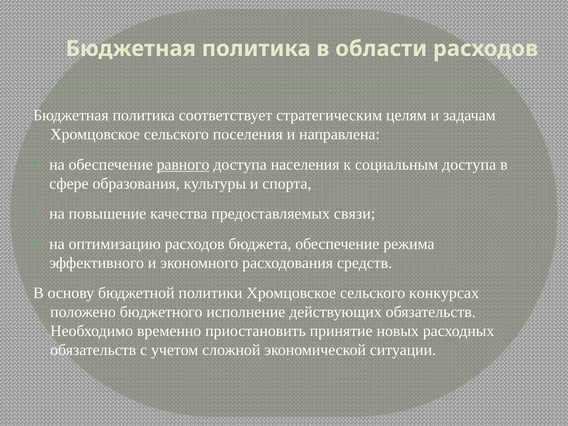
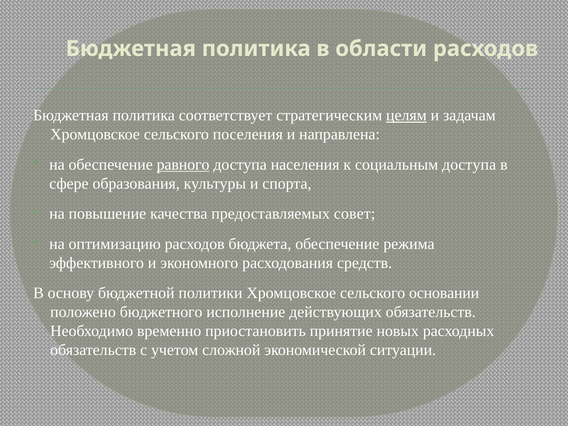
целям underline: none -> present (406, 115)
связи: связи -> совет (355, 214)
конкурсах: конкурсах -> основании (444, 293)
